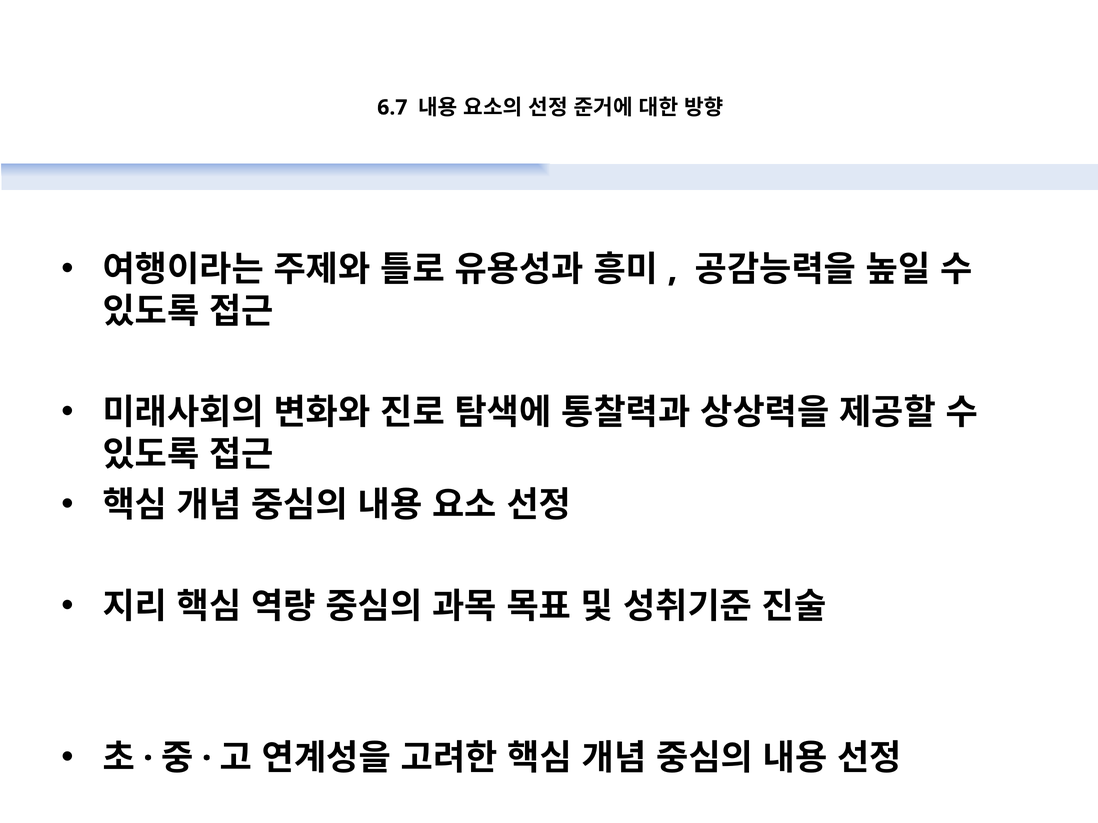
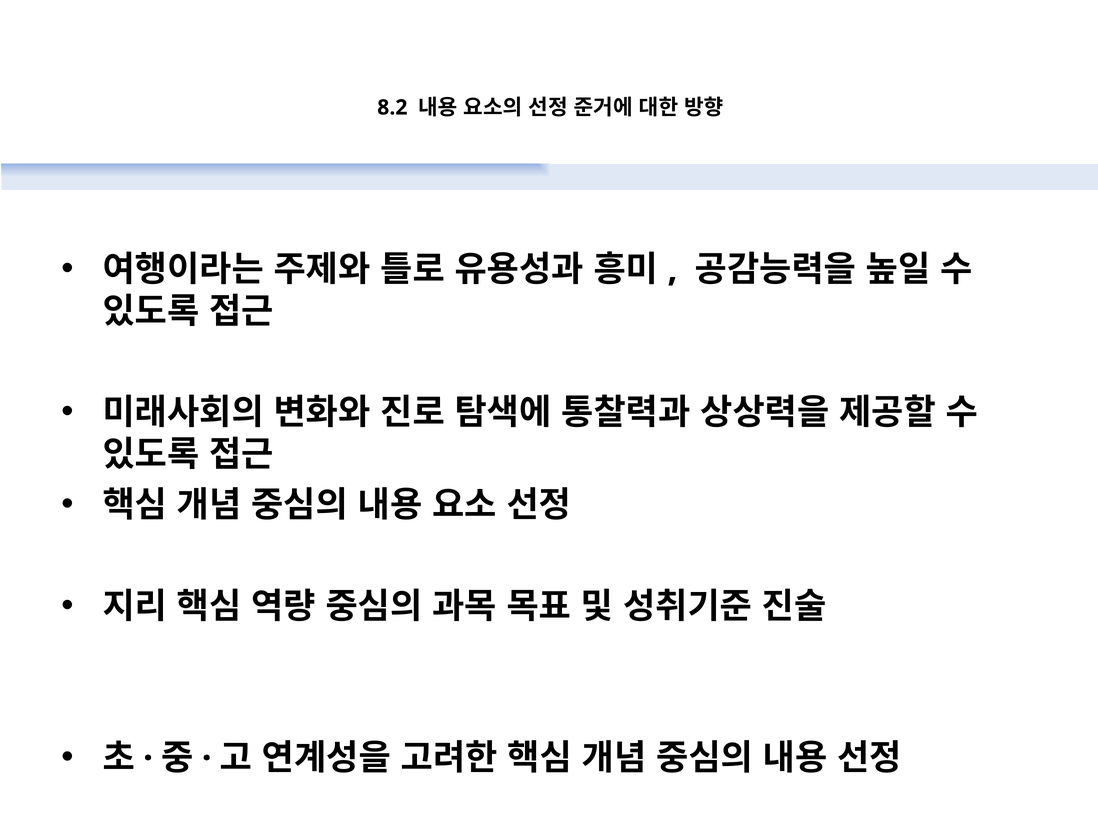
6.7: 6.7 -> 8.2 (392, 108)
